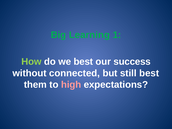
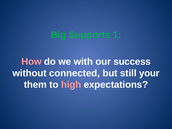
Learning: Learning -> Supports (89, 35)
How colour: light green -> pink (31, 62)
we best: best -> with (83, 62)
still best: best -> your (149, 73)
